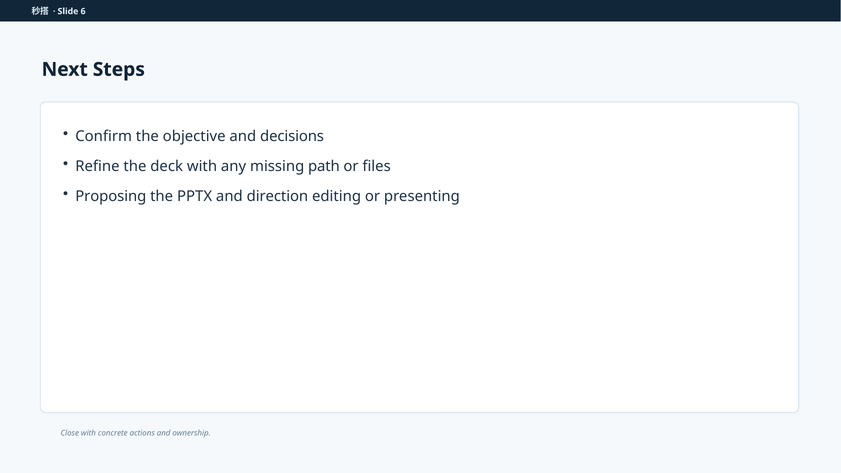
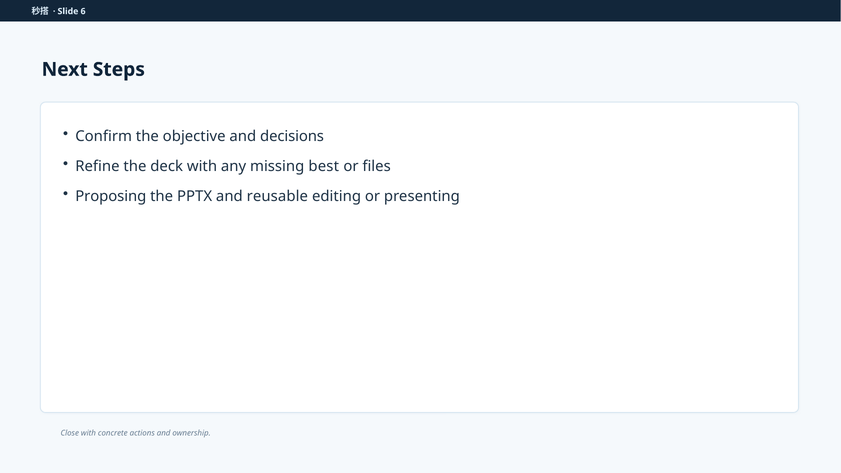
path: path -> best (324, 166)
direction: direction -> reusable (277, 196)
